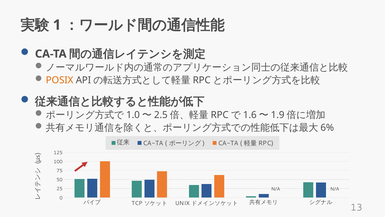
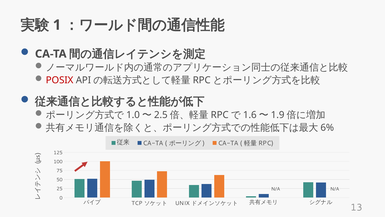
POSIX colour: orange -> red (60, 80)
